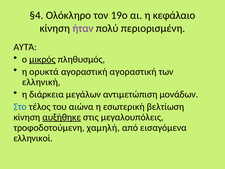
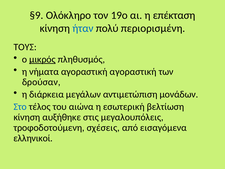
§4: §4 -> §9 (37, 15)
κεφάλαιο: κεφάλαιο -> επέκταση (174, 15)
ήταν colour: purple -> blue (83, 28)
ΑΥΤΆ: ΑΥΤΆ -> ΤΟΥΣ (25, 47)
ορυκτά: ορυκτά -> νήματα (44, 72)
ελληνική: ελληνική -> δρούσαν (41, 82)
αυξήθηκε underline: present -> none (62, 117)
χαμηλή: χαμηλή -> σχέσεις (103, 127)
